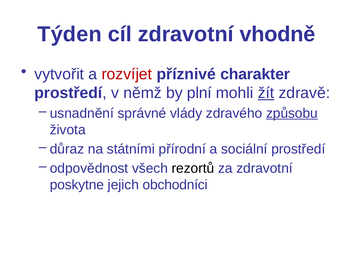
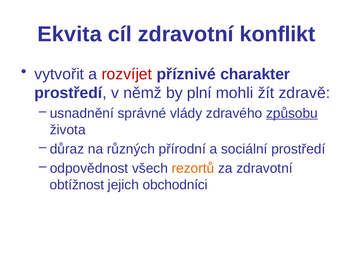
Týden: Týden -> Ekvita (70, 34)
vhodně: vhodně -> konflikt (277, 34)
žít underline: present -> none (266, 93)
státními: státními -> různých (131, 149)
rezortů colour: black -> orange (193, 168)
poskytne: poskytne -> obtížnost (77, 185)
